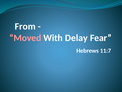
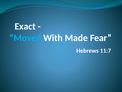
From: From -> Exact (25, 26)
Moved colour: pink -> light blue (25, 38)
Delay: Delay -> Made (76, 38)
